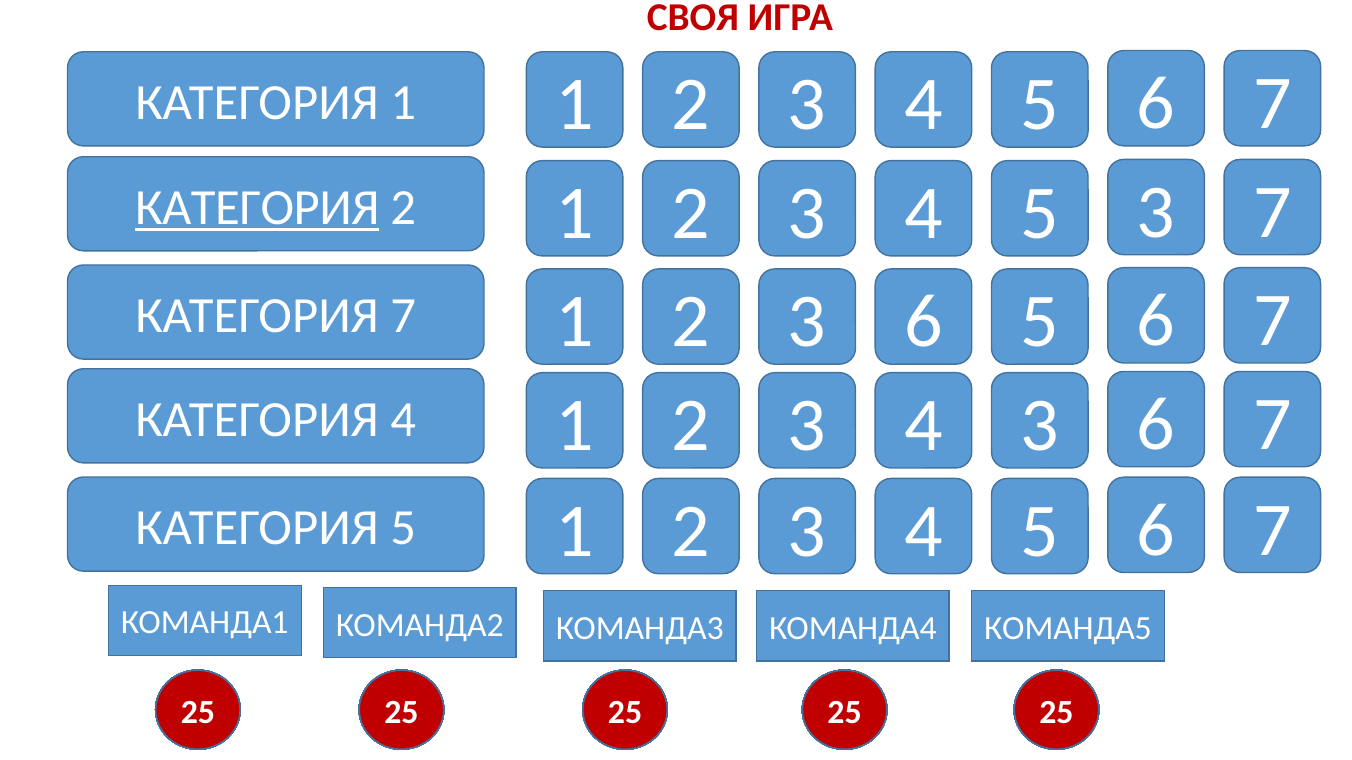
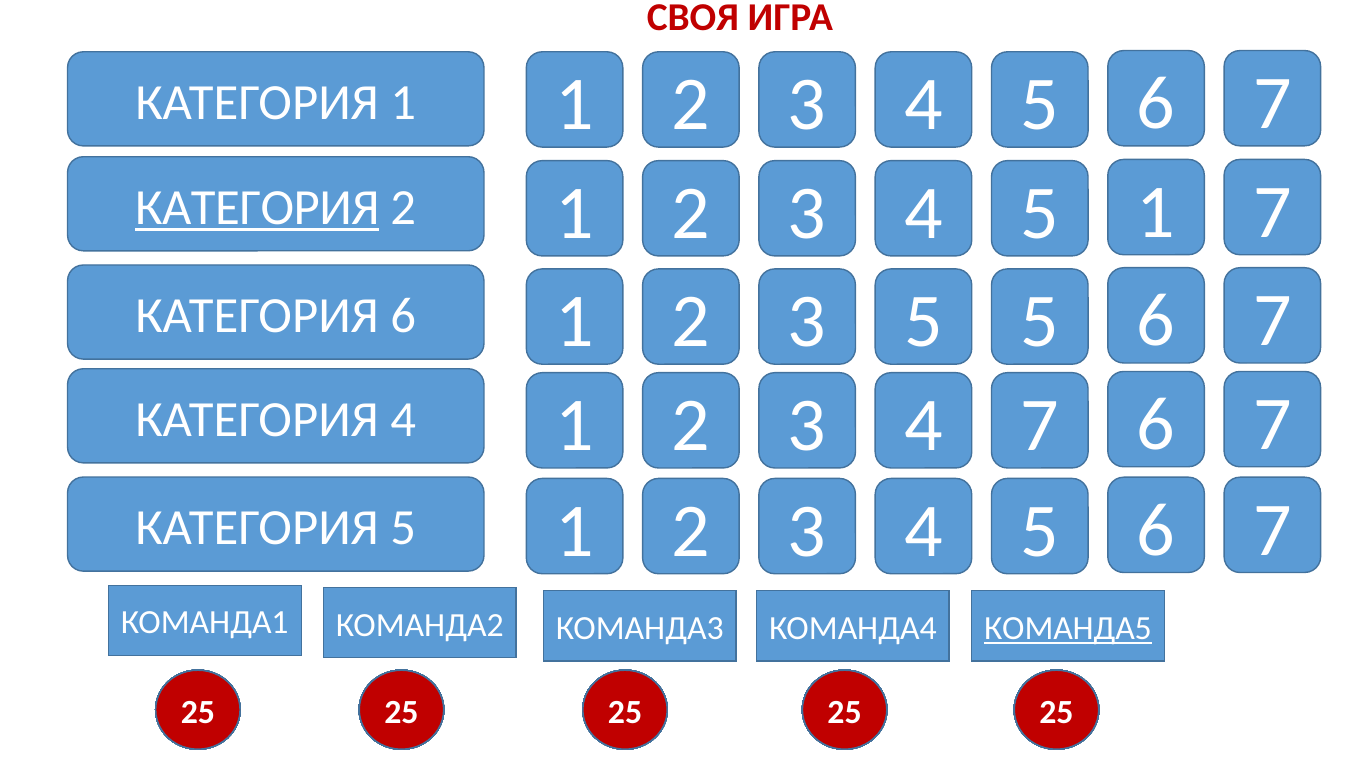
4 5 3: 3 -> 1 (1156, 213)
2 3 6: 6 -> 5 (923, 322)
КАТЕГОРИЯ 7: 7 -> 6 (403, 316)
4 3: 3 -> 7 (1040, 426)
КОМАНДА5 underline: none -> present (1068, 629)
